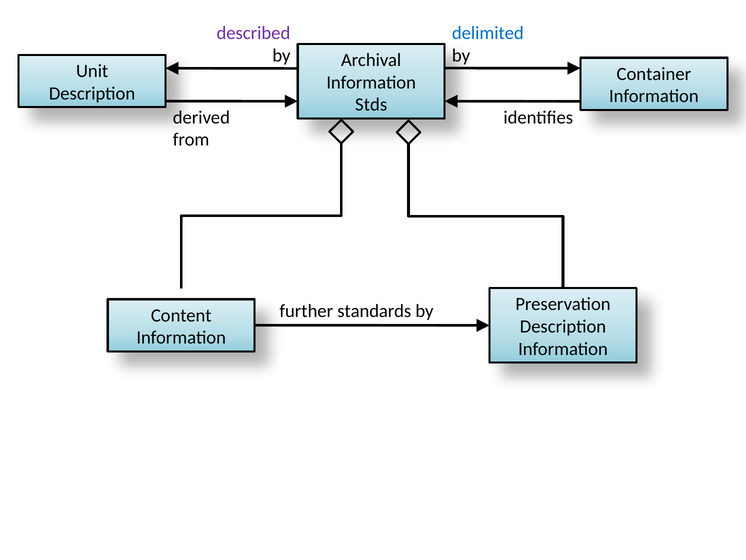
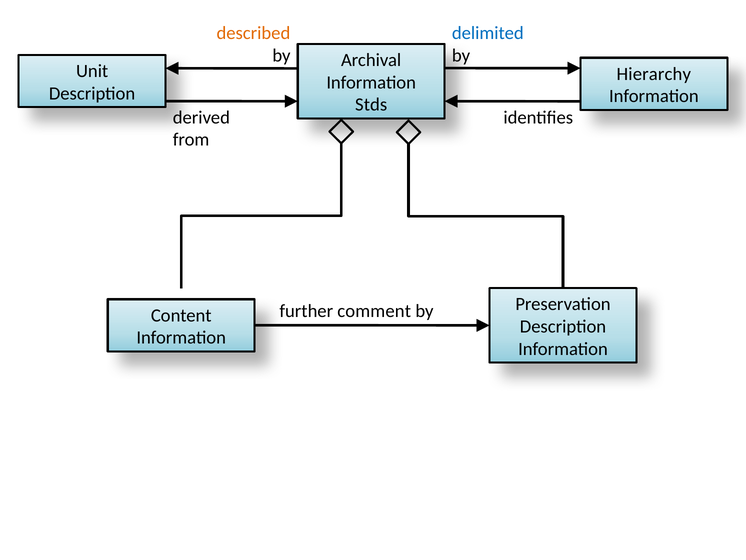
described colour: purple -> orange (253, 33)
Container: Container -> Hierarchy (654, 74)
standards: standards -> comment (374, 311)
